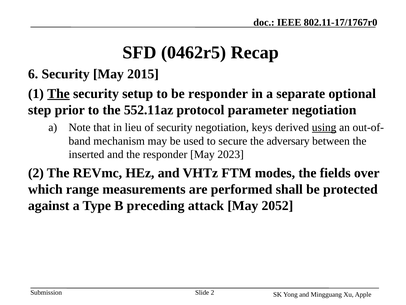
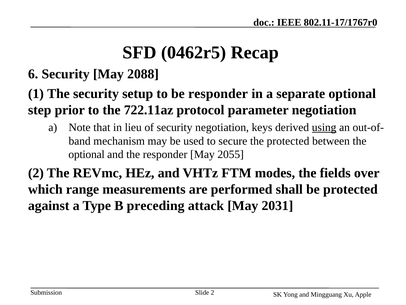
2015: 2015 -> 2088 (143, 74)
The underline: present -> none (58, 93)
552.11az: 552.11az -> 722.11az (149, 110)
the adversary: adversary -> protected (288, 141)
inserted: inserted -> optional (87, 154)
2023: 2023 -> 2055 (231, 154)
2052: 2052 -> 2031 (277, 205)
